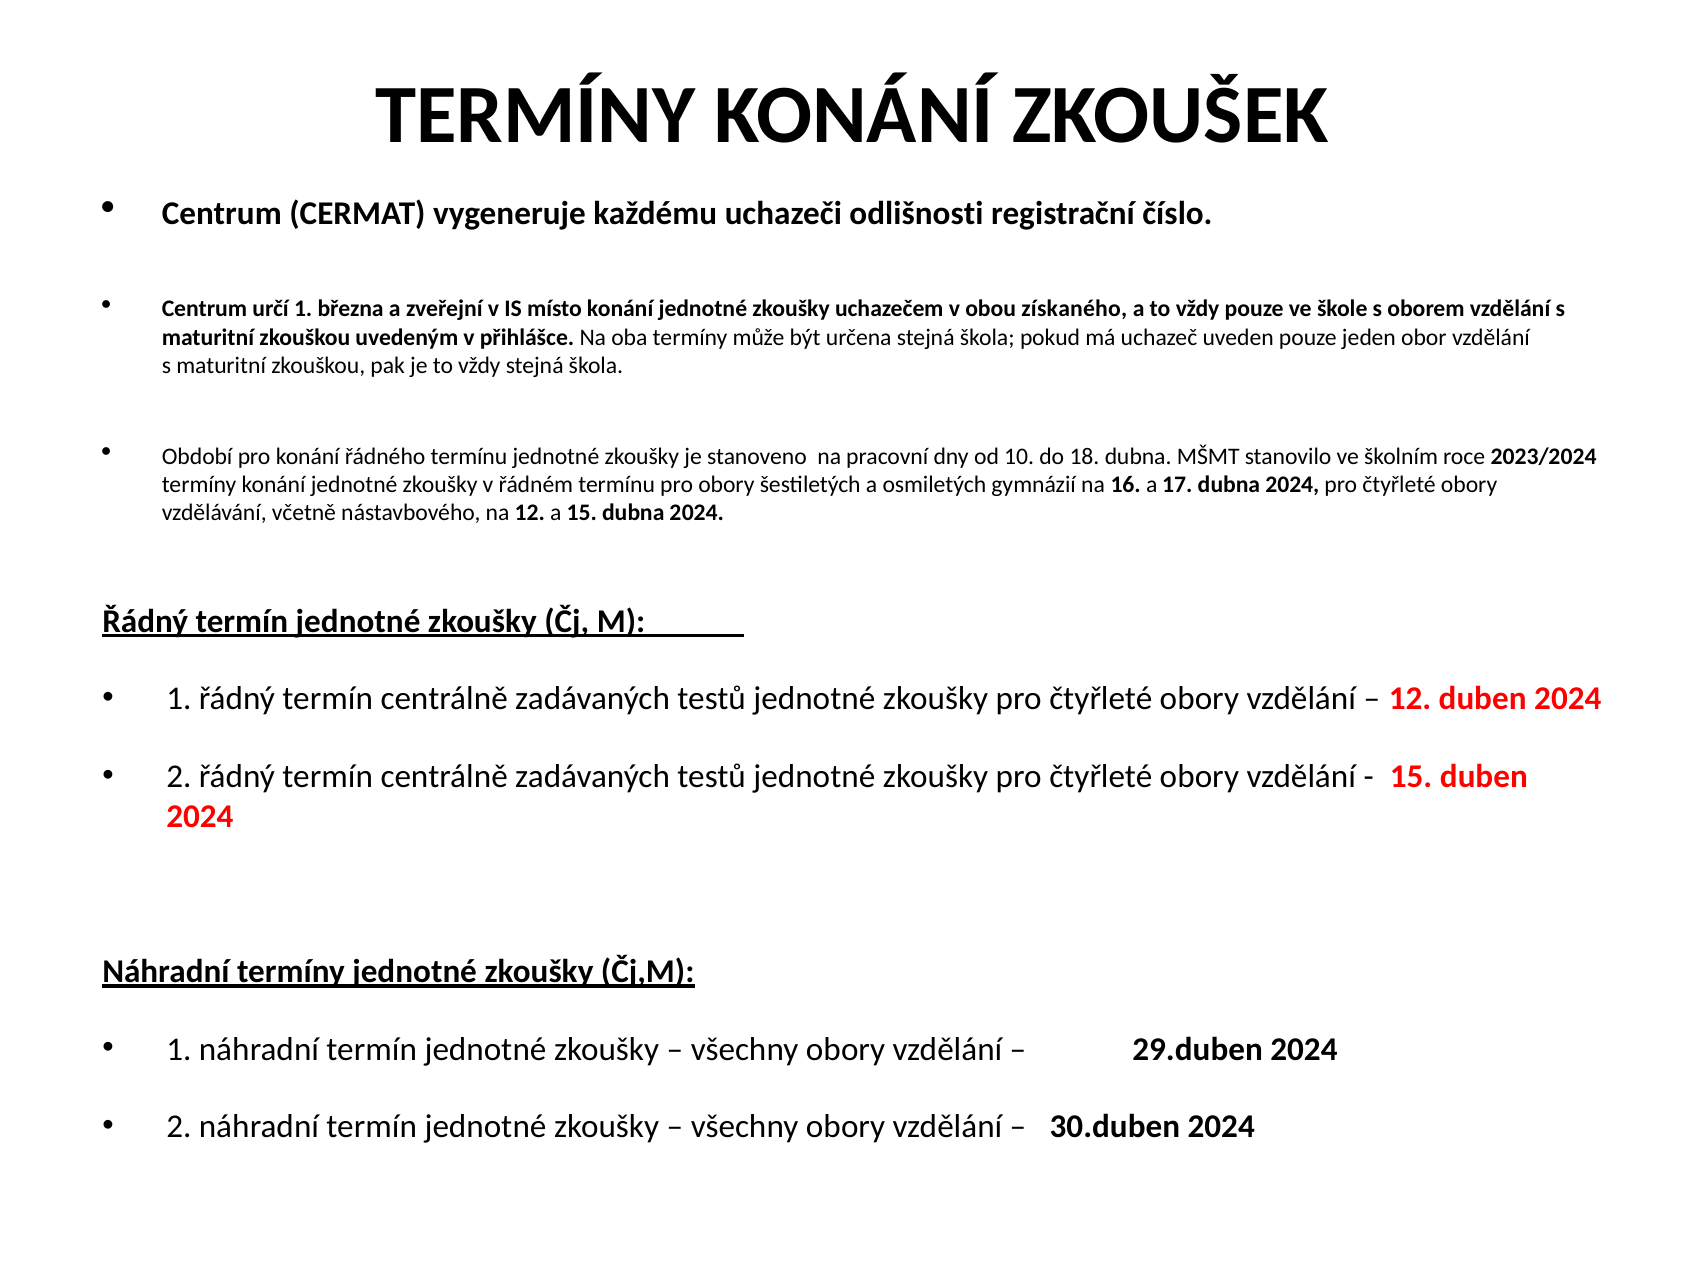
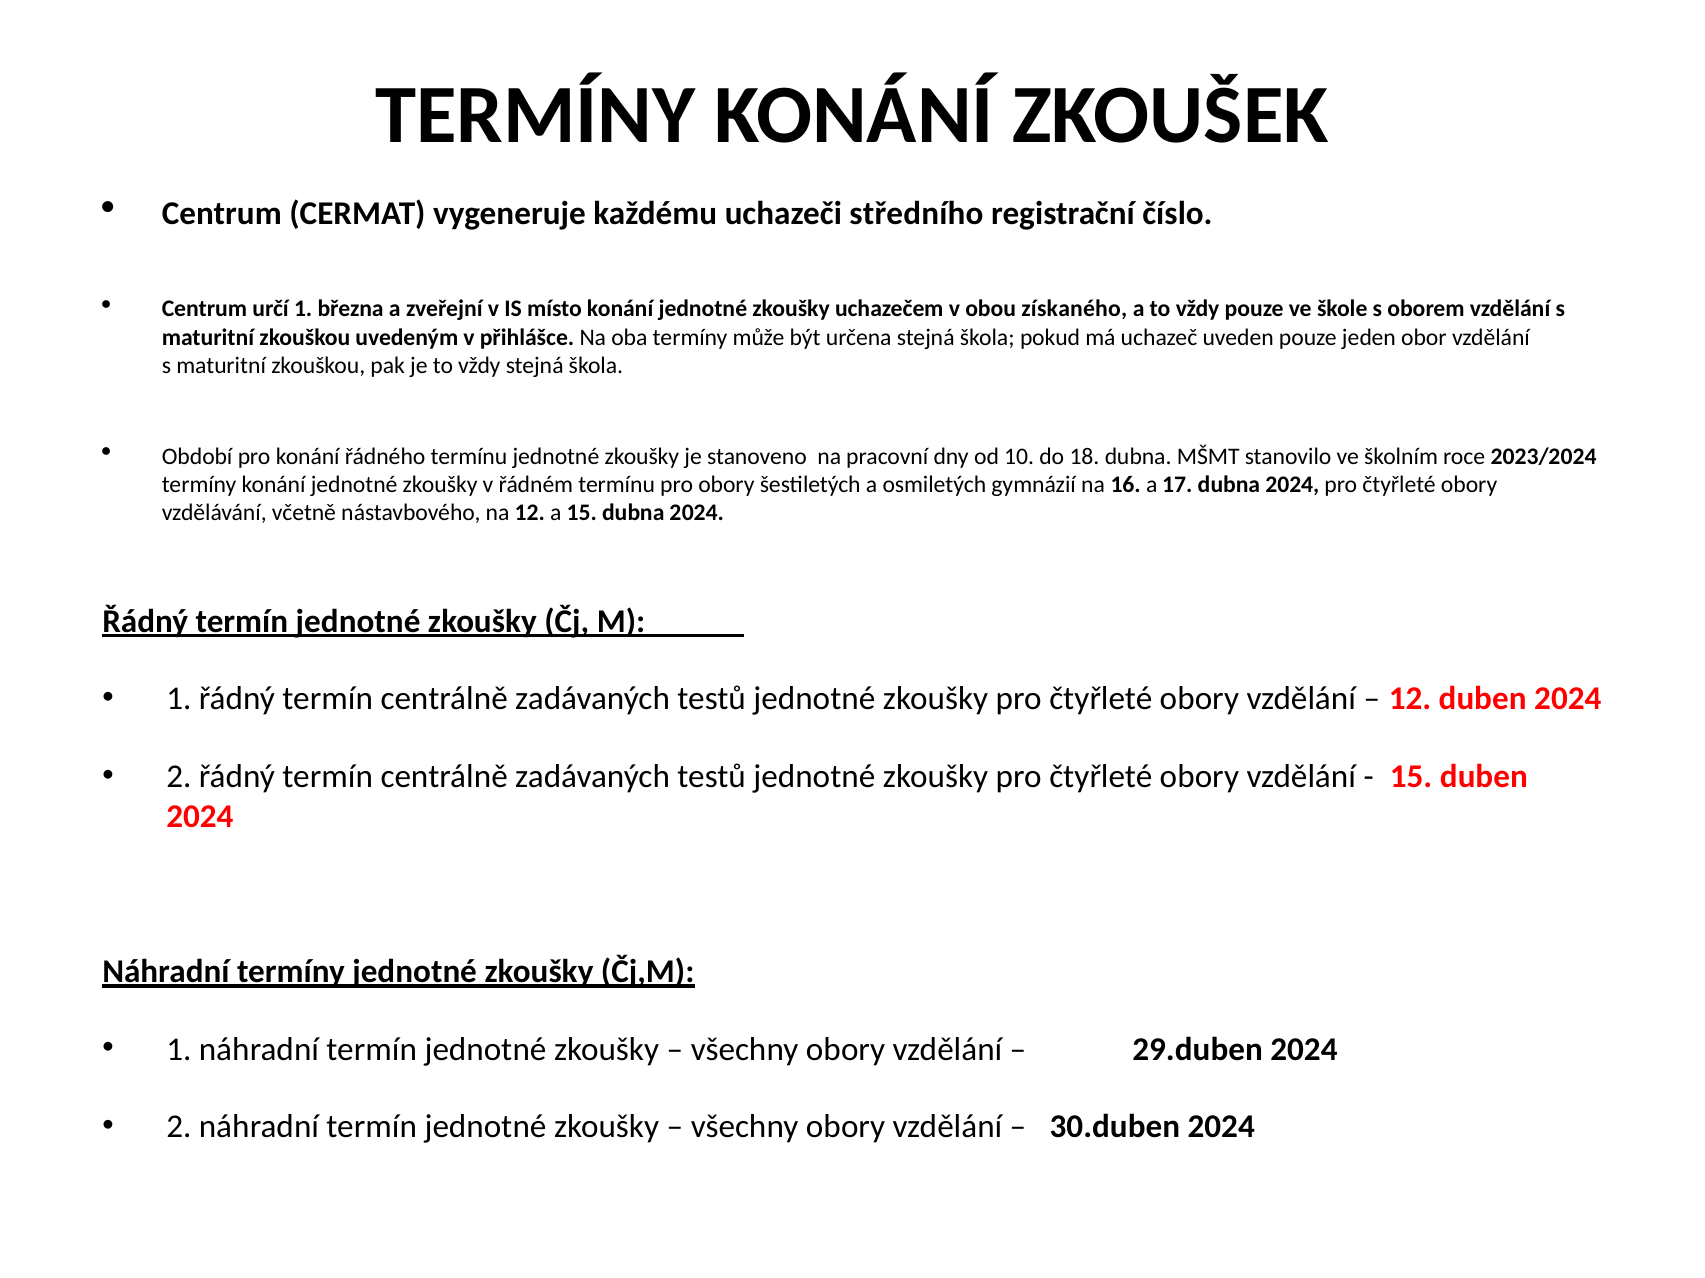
odlišnosti: odlišnosti -> středního (916, 214)
